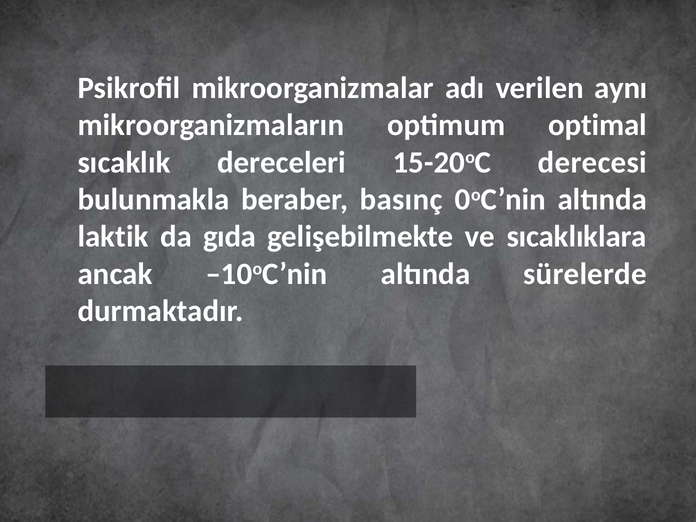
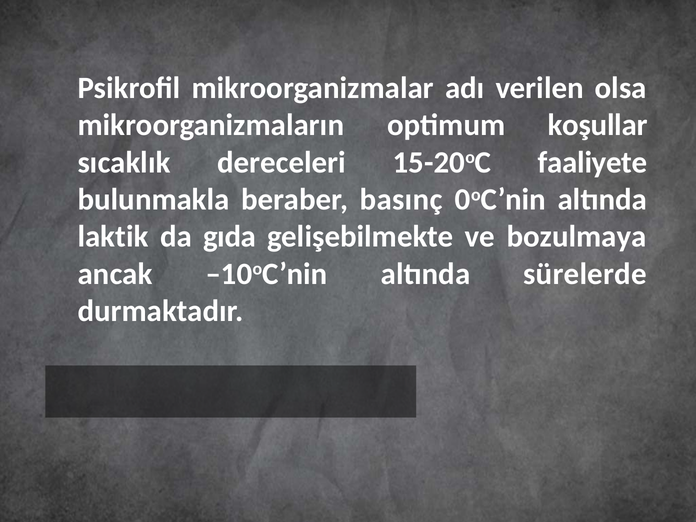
aynı: aynı -> olsa (621, 88)
optimal: optimal -> koşullar (598, 125)
derecesi: derecesi -> faaliyete (593, 162)
sıcaklıklara: sıcaklıklara -> bozulmaya (577, 237)
